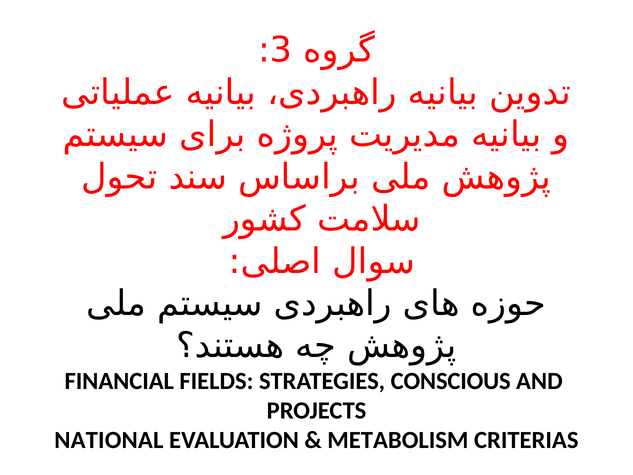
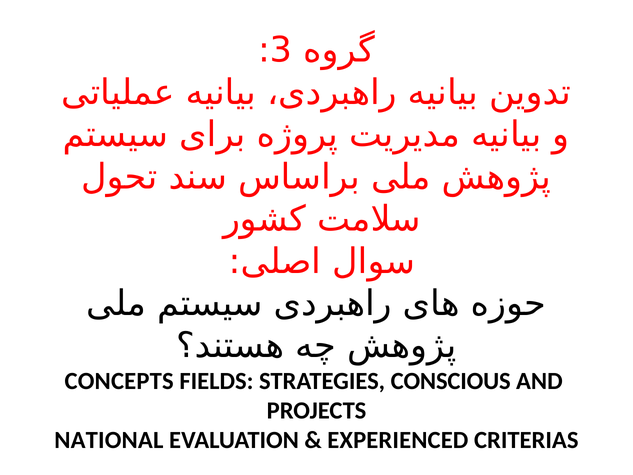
FINANCIAL: FINANCIAL -> CONCEPTS (119, 381)
METABOLISM: METABOLISM -> EXPERIENCED (398, 440)
